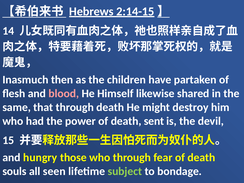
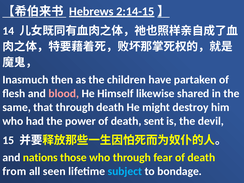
hungry: hungry -> nations (40, 157)
souls: souls -> from (14, 171)
subject colour: light green -> light blue (125, 171)
